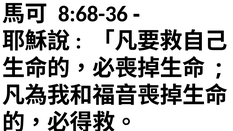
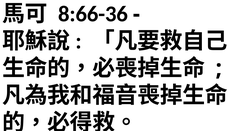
8:68-36: 8:68-36 -> 8:66-36 (93, 14)
